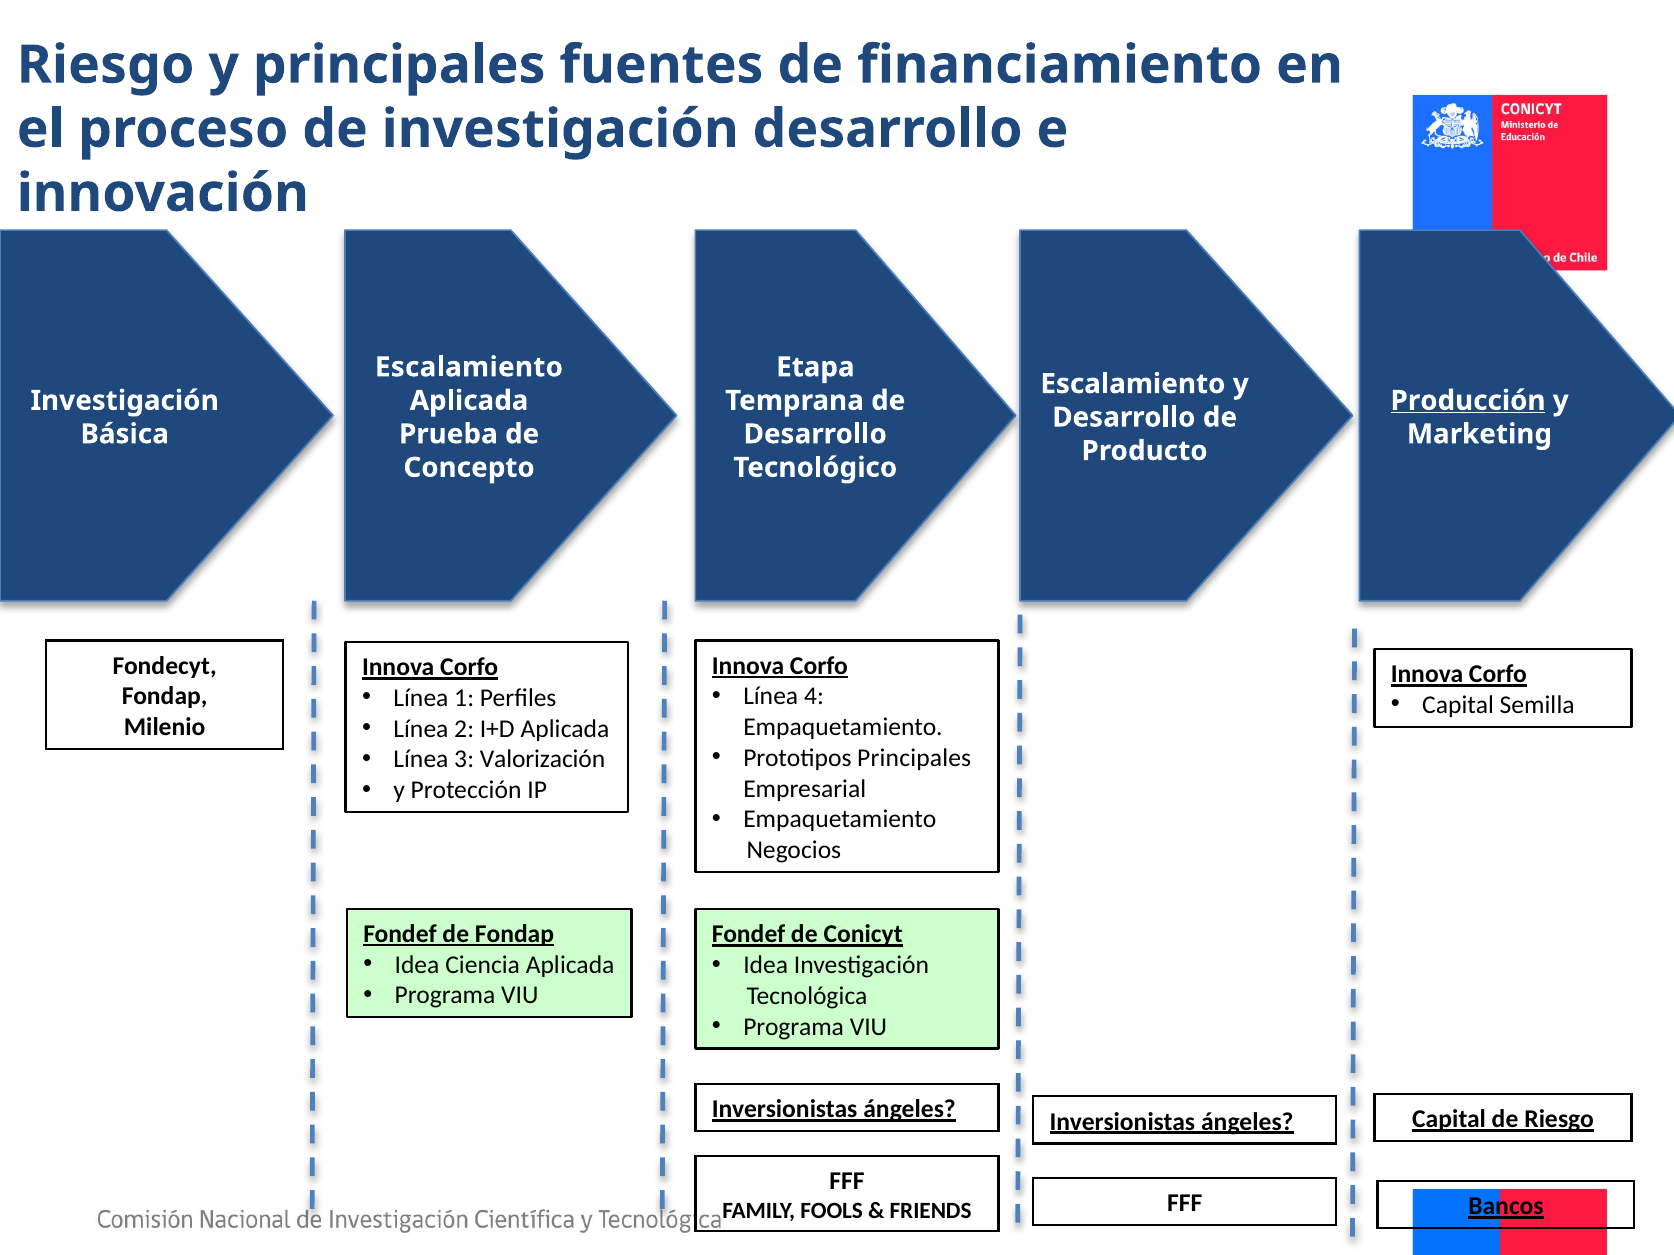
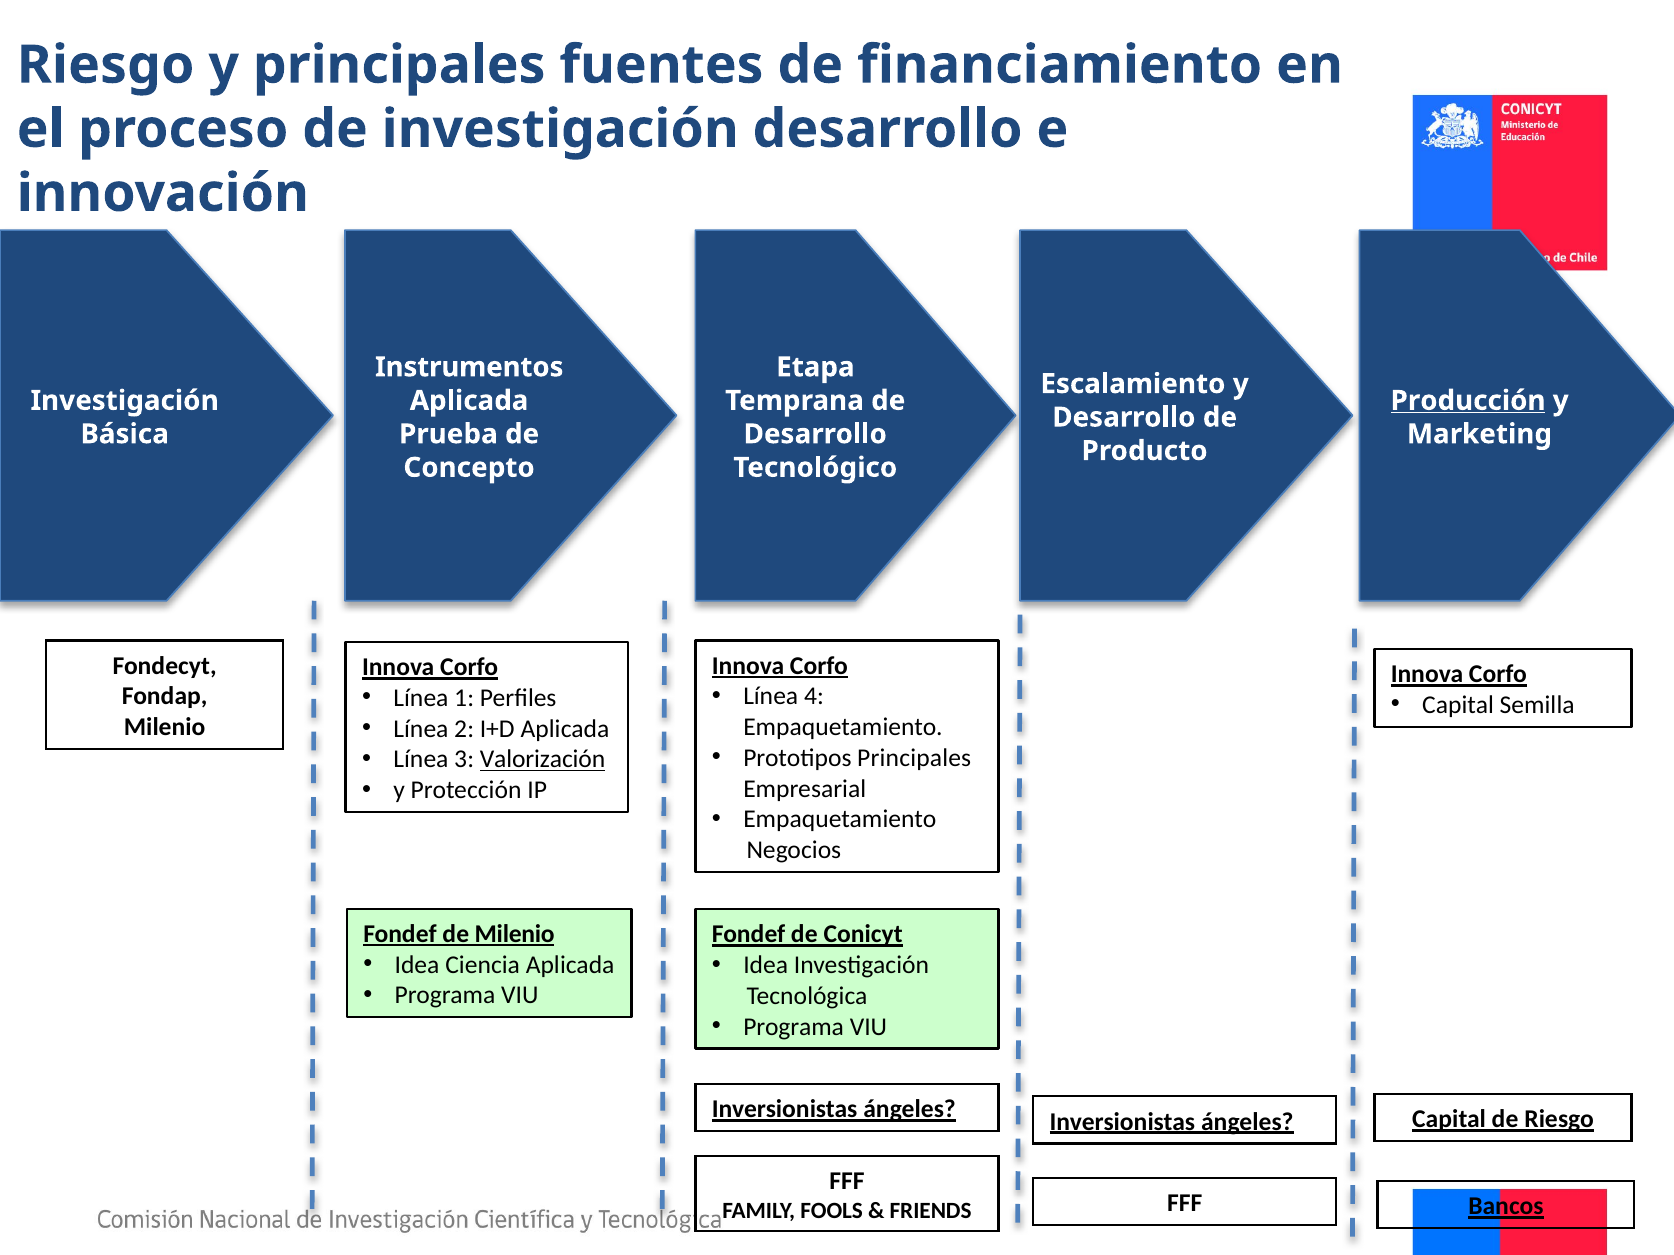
Escalamiento: Escalamiento -> Instrumentos (469, 367)
Valorización underline: none -> present (543, 760)
de Fondap: Fondap -> Milenio (515, 934)
